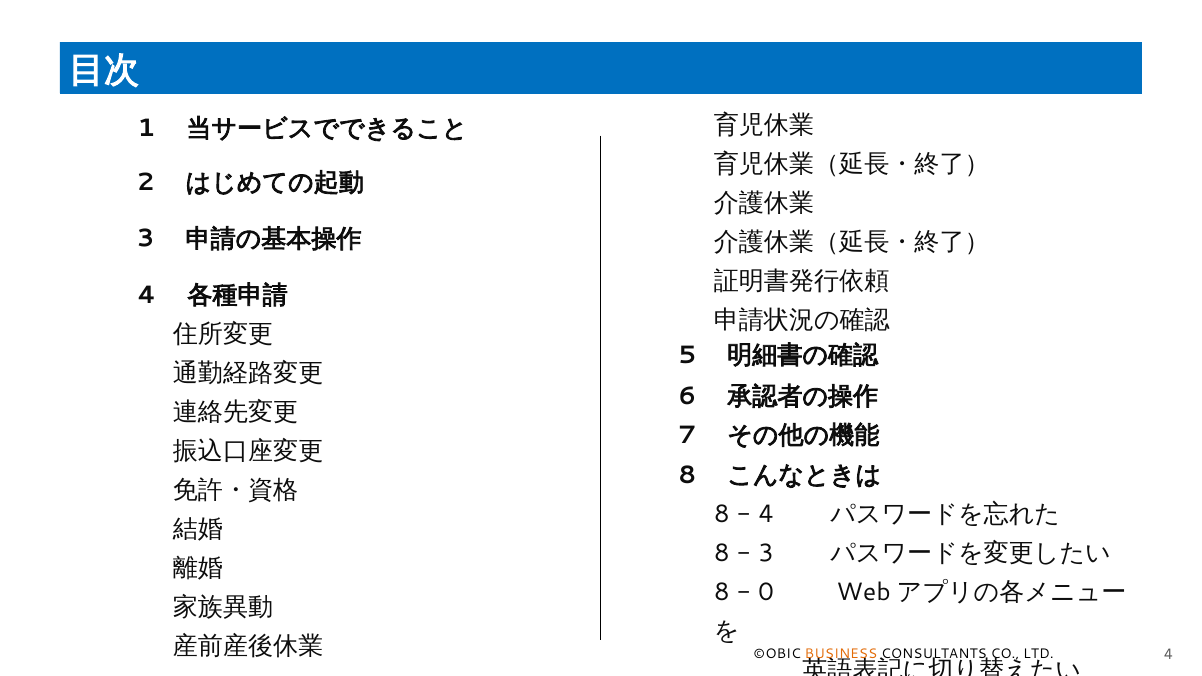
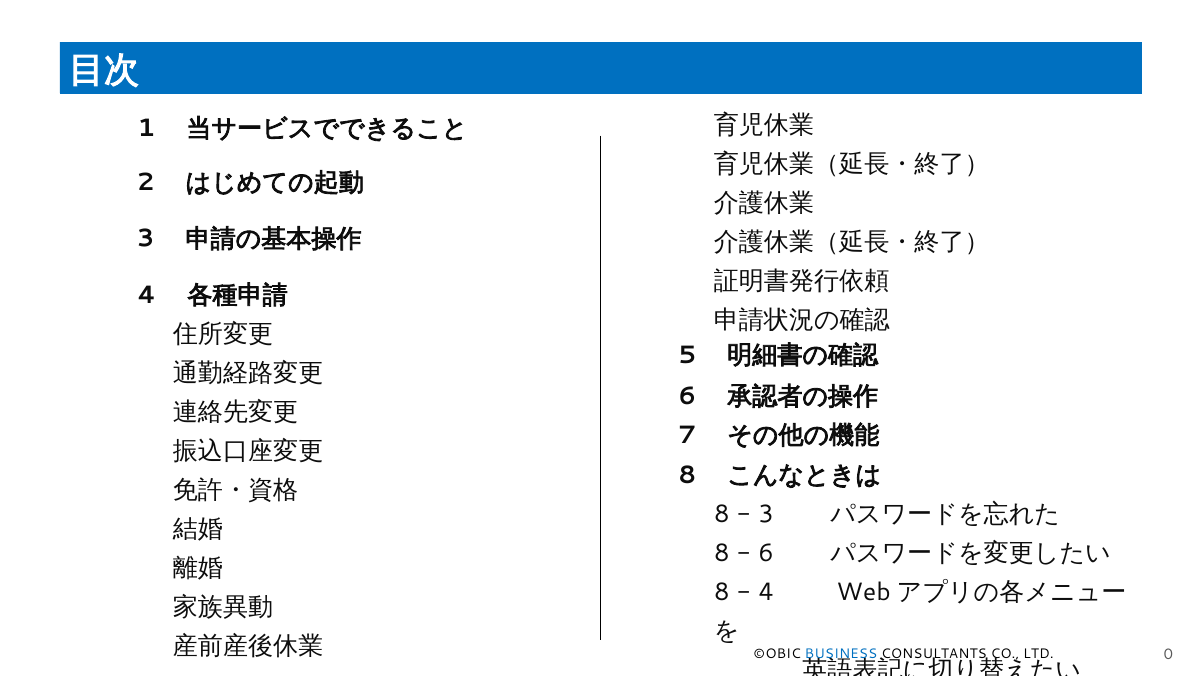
4: 4 -> 3 (766, 514)
3: 3 -> 6 (766, 553)
0: 0 -> 4 (766, 592)
BUSINESS colour: orange -> blue (841, 654)
LTD 4: 4 -> 0 (1168, 655)
